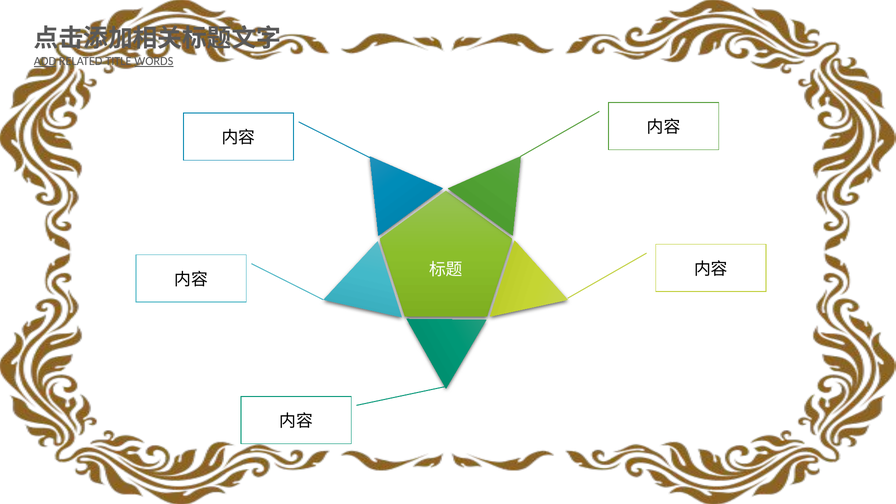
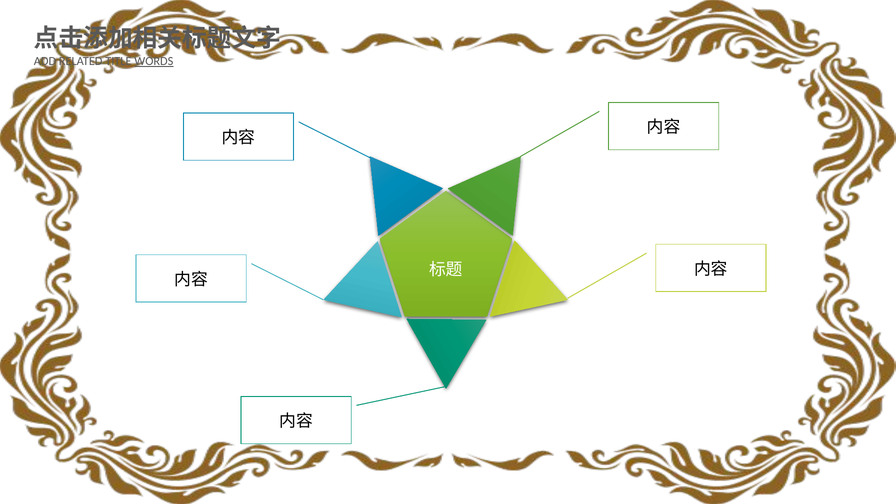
ADD underline: present -> none (45, 61)
